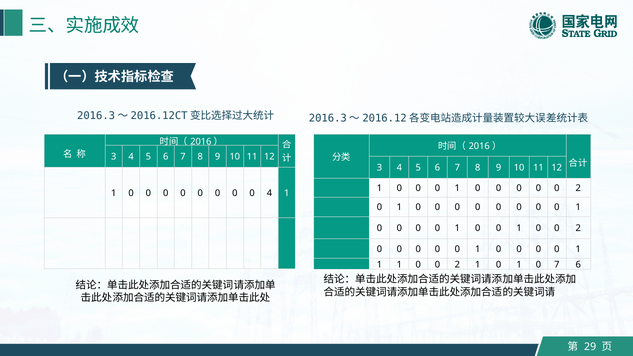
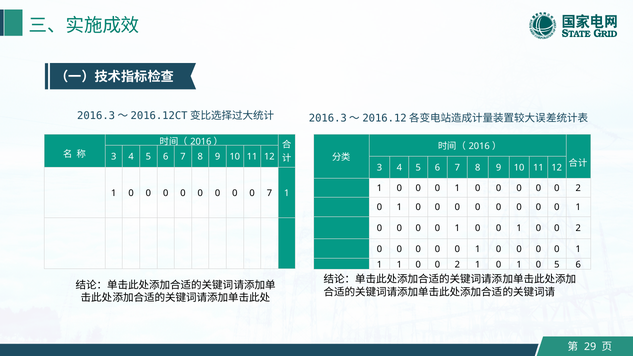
0 4: 4 -> 7 (269, 193)
0 7: 7 -> 5 (557, 265)
